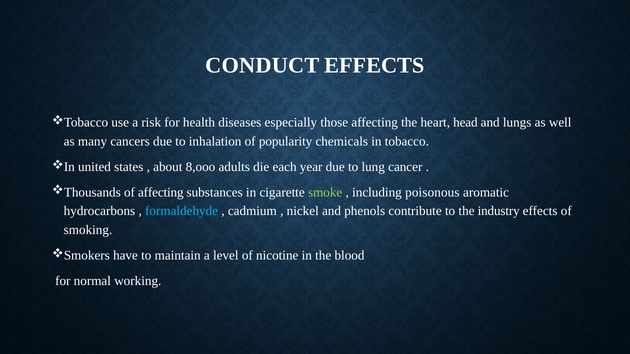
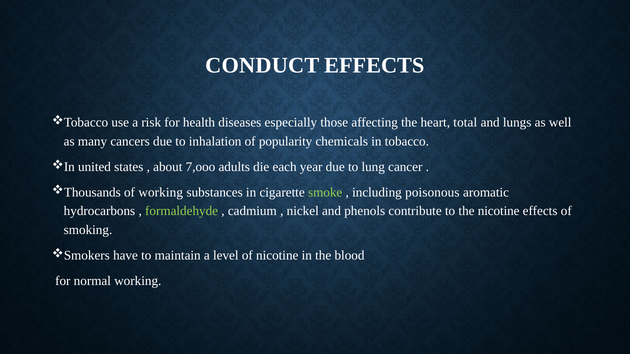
head: head -> total (465, 123)
8,ooo: 8,ooo -> 7,ooo (201, 167)
of affecting: affecting -> working (161, 192)
formaldehyde colour: light blue -> light green (182, 211)
the industry: industry -> nicotine (499, 211)
